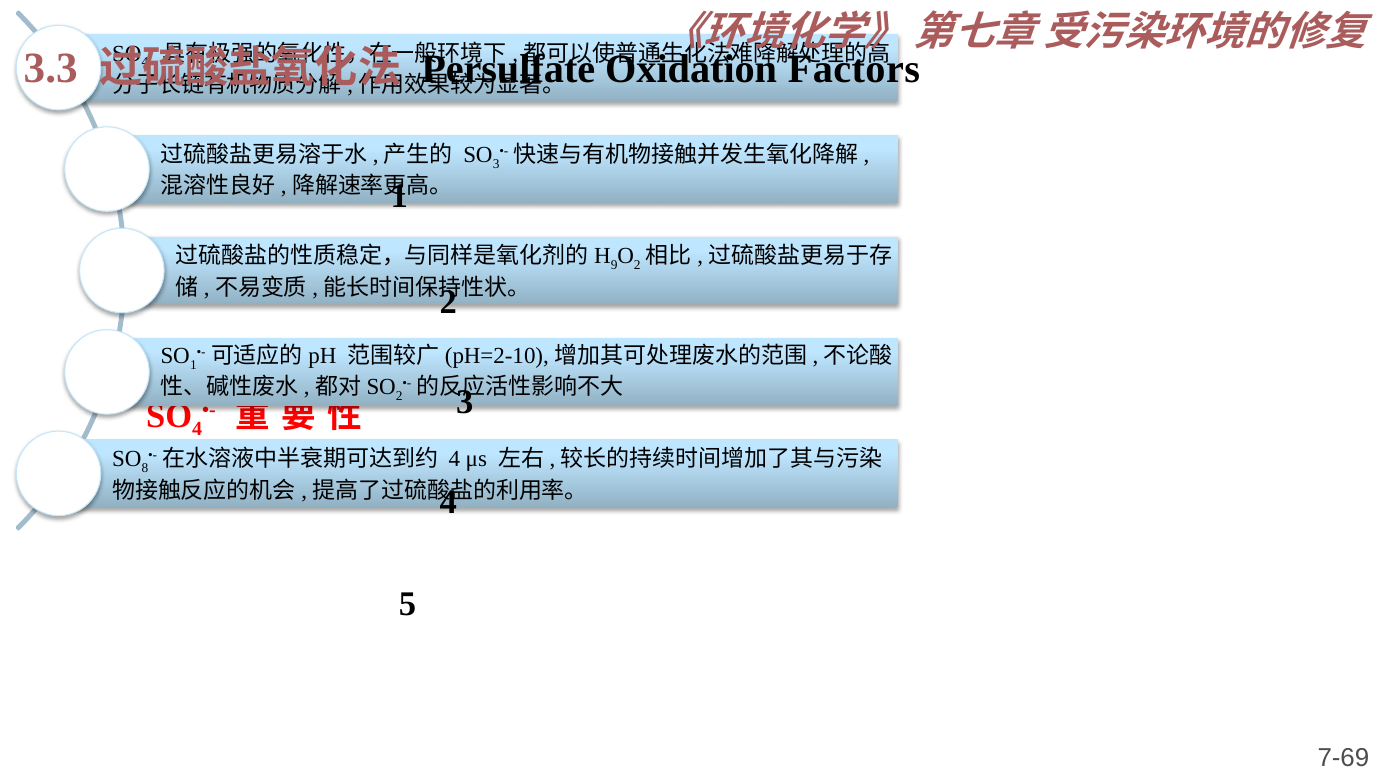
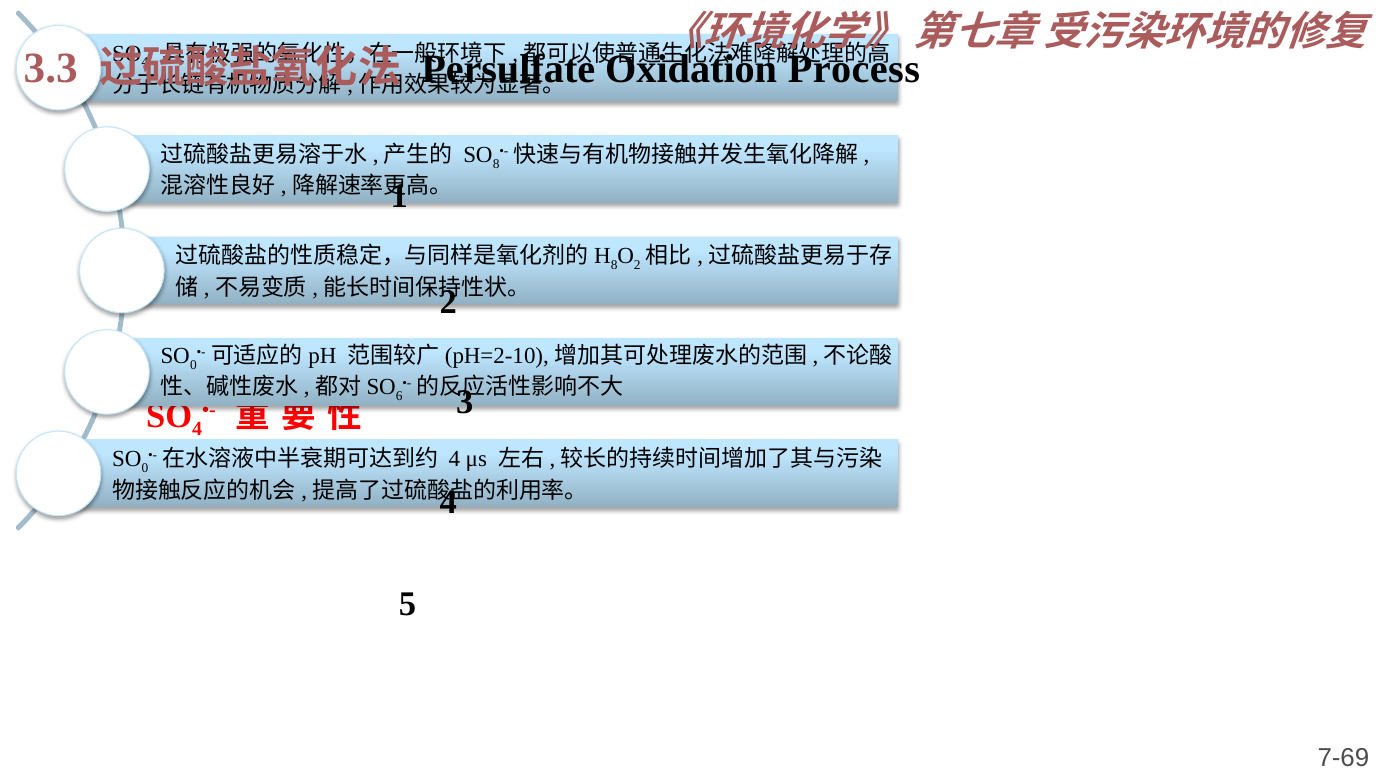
Factors: Factors -> Process (854, 70)
3: 3 -> 8 (496, 164)
9: 9 -> 8 (614, 265)
1: 1 -> 0 (193, 365)
2: 2 -> 6 (399, 396)
8: 8 -> 0 (145, 468)
